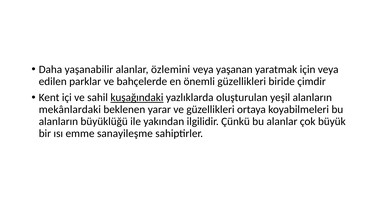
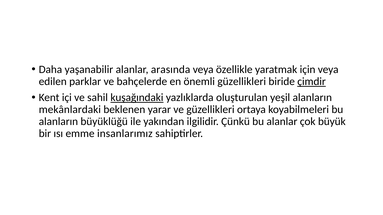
özlemini: özlemini -> arasında (171, 70)
yaşanan: yaşanan -> özellikle (234, 70)
çimdir underline: none -> present (312, 82)
sanayileşme: sanayileşme -> insanlarımız (125, 134)
